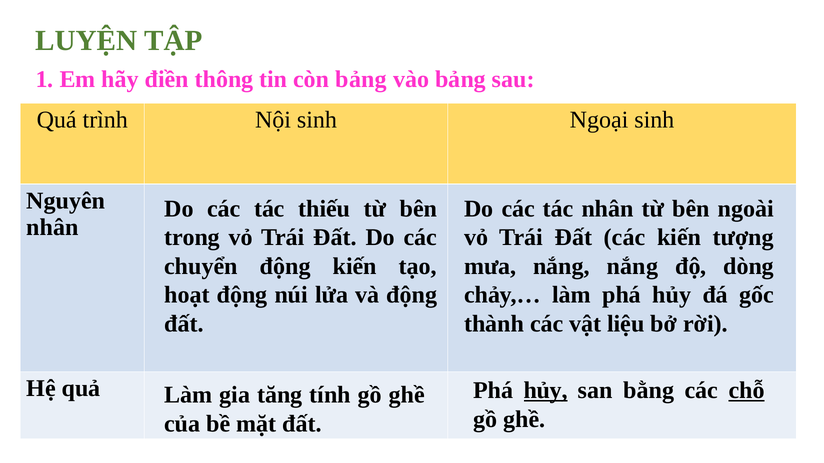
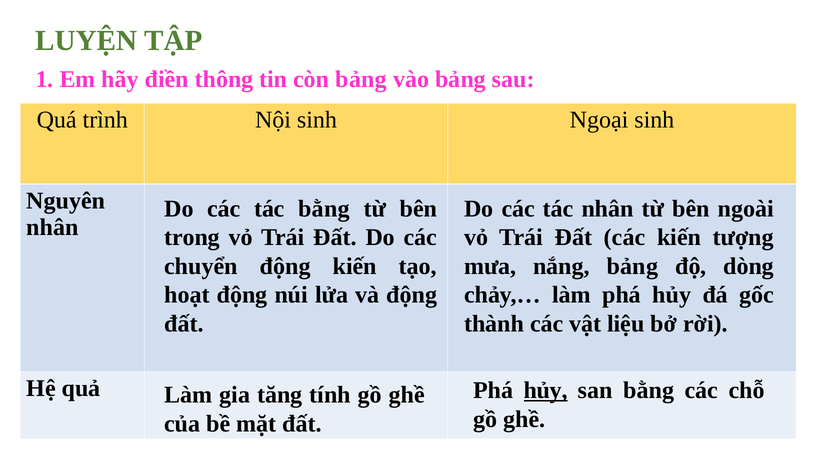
tác thiếu: thiếu -> bằng (324, 209)
nắng nắng: nắng -> bảng (632, 267)
chỗ underline: present -> none (747, 391)
